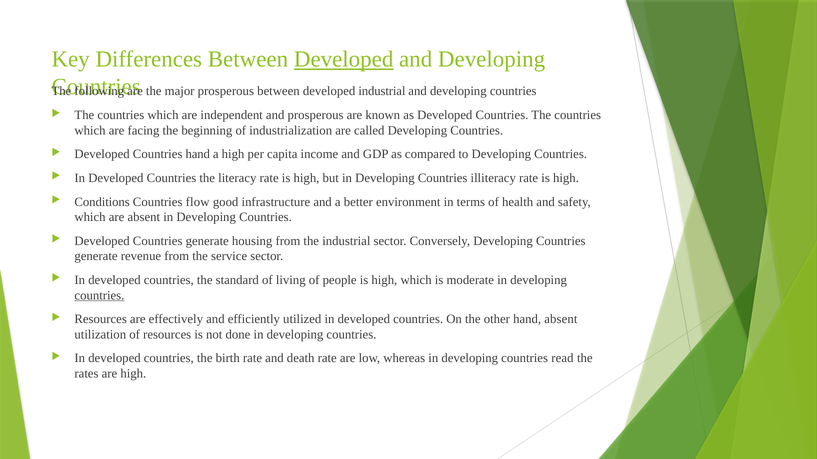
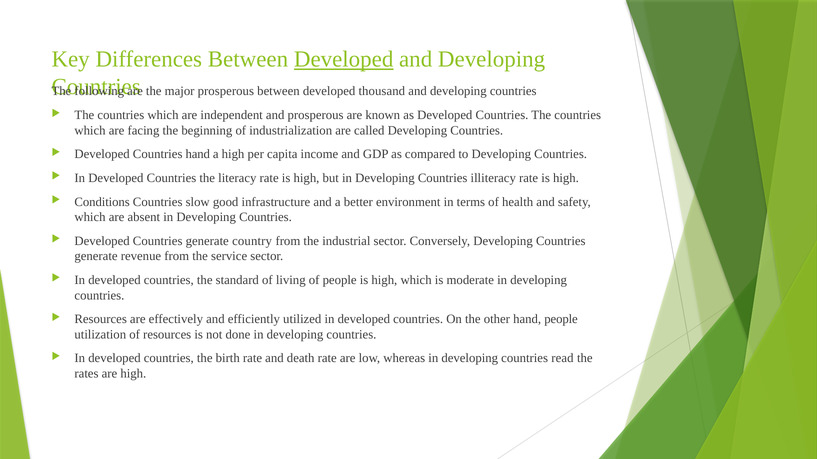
developed industrial: industrial -> thousand (382, 91)
flow: flow -> slow (198, 202)
housing: housing -> country (252, 241)
countries underline: present -> none (99, 296)
hand absent: absent -> people (561, 320)
